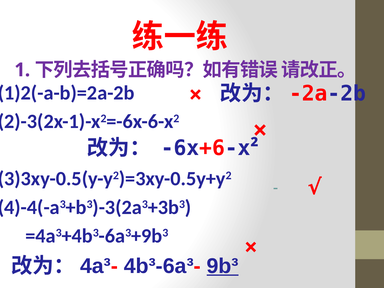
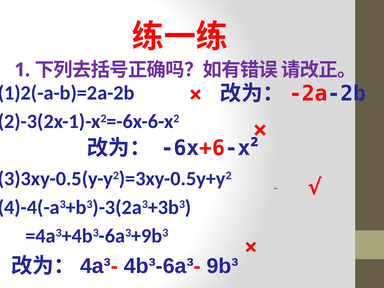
9b³ underline: present -> none (223, 266)
